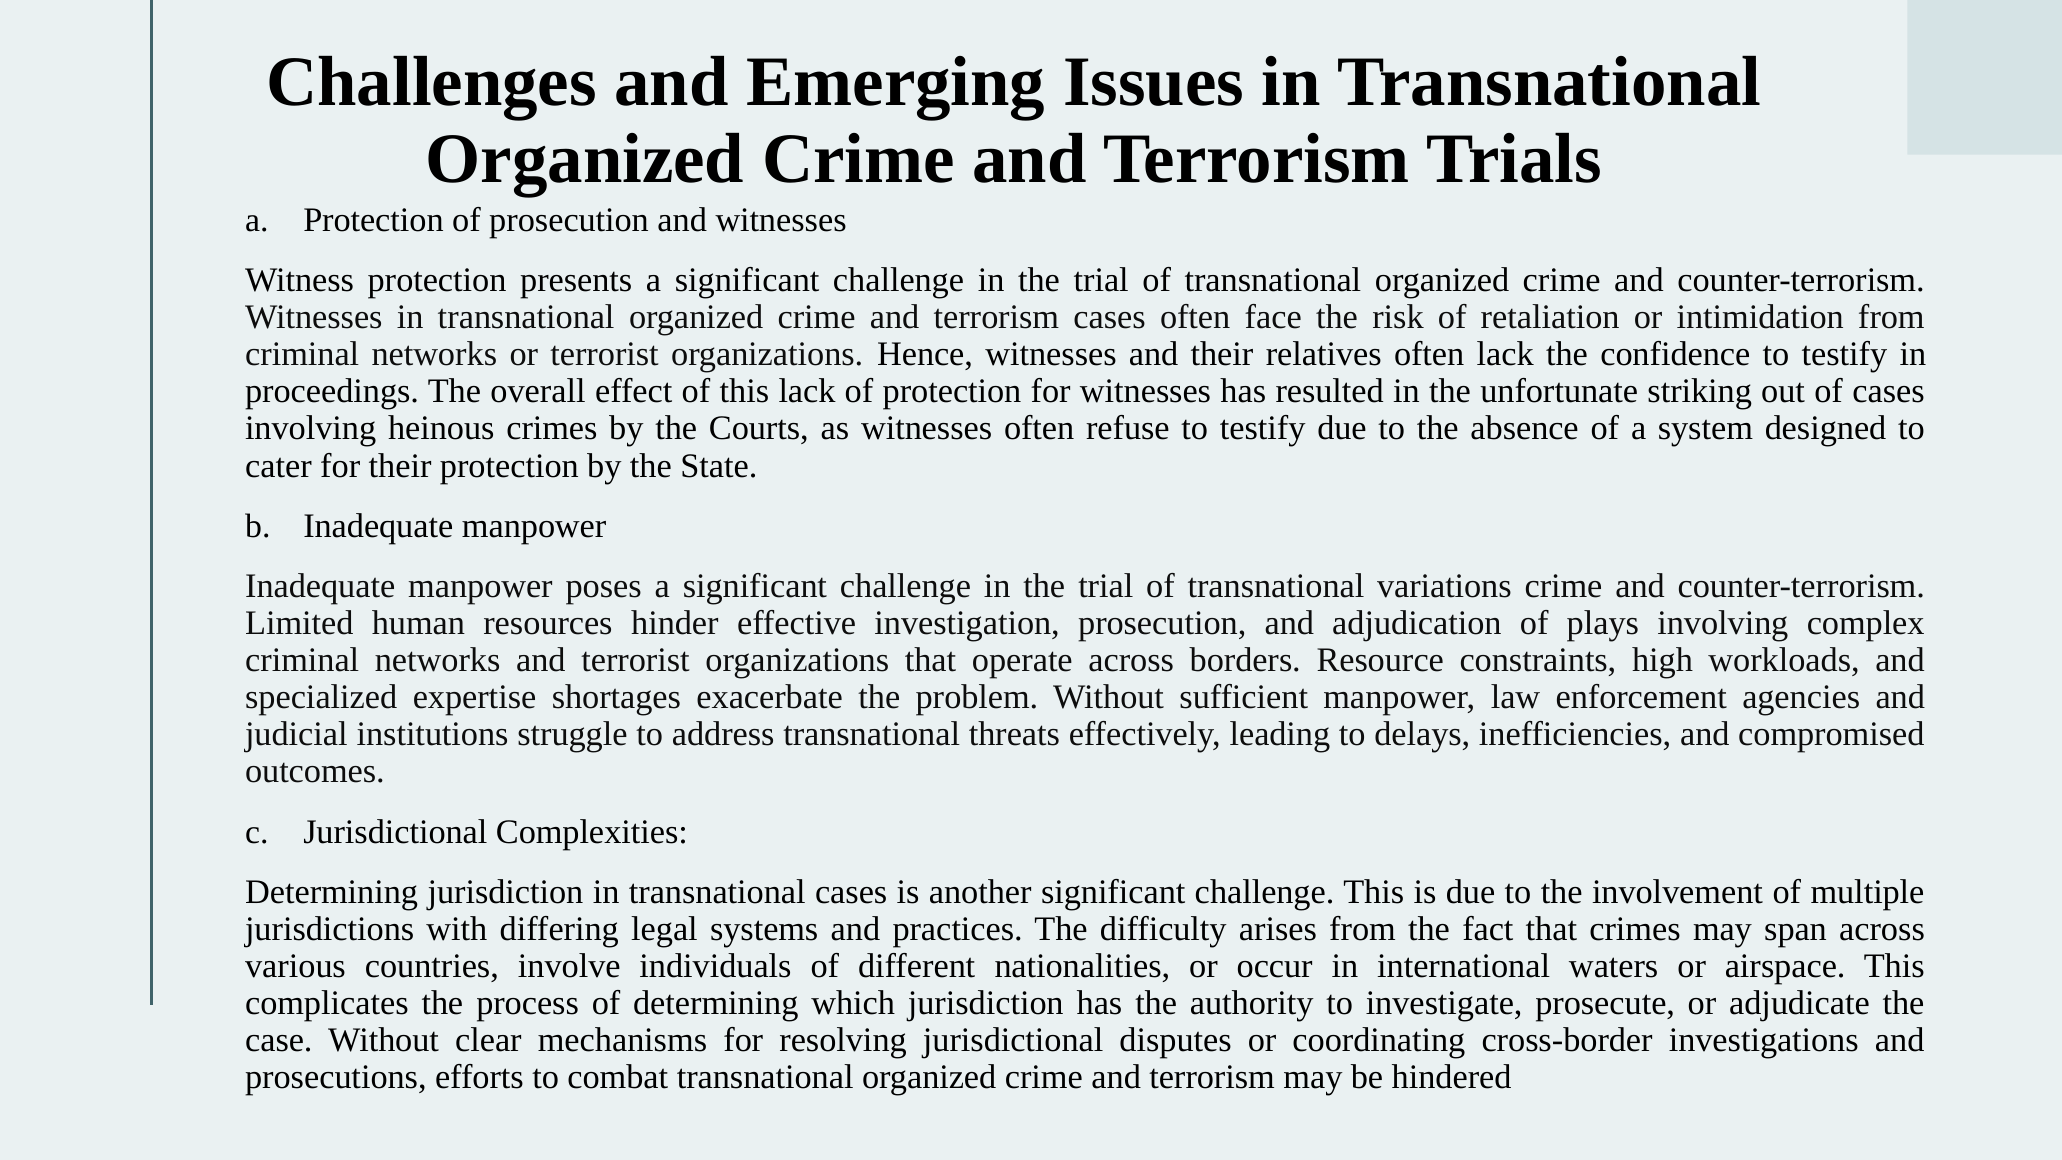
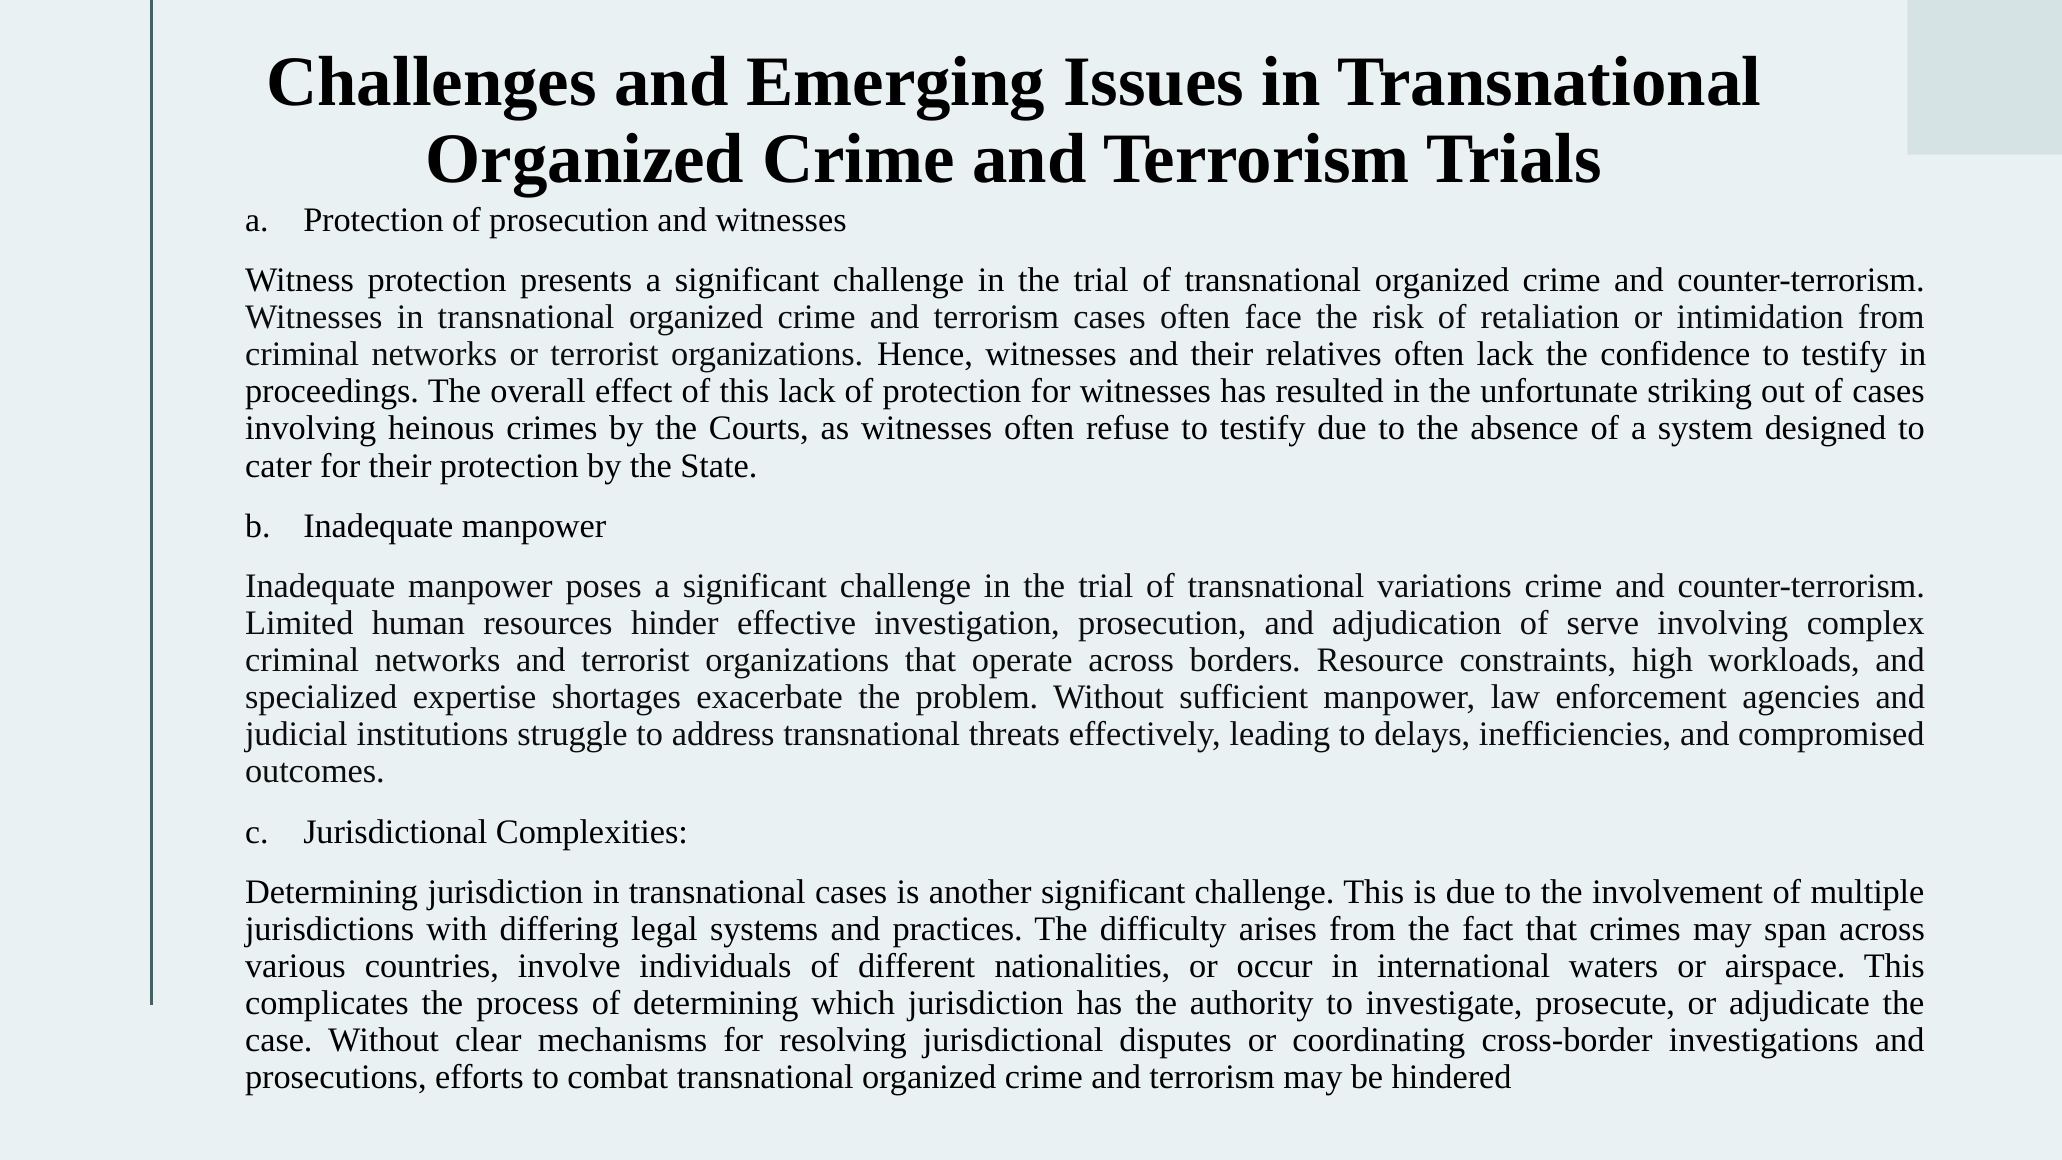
plays: plays -> serve (1603, 623)
